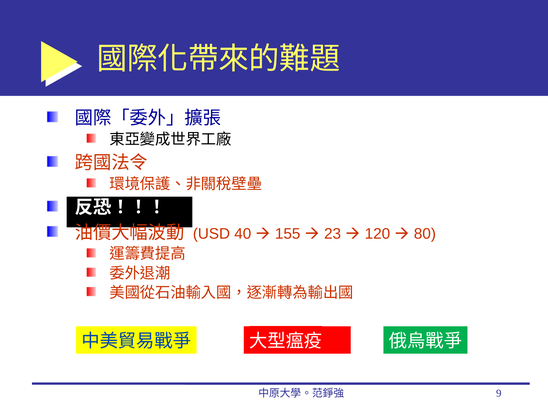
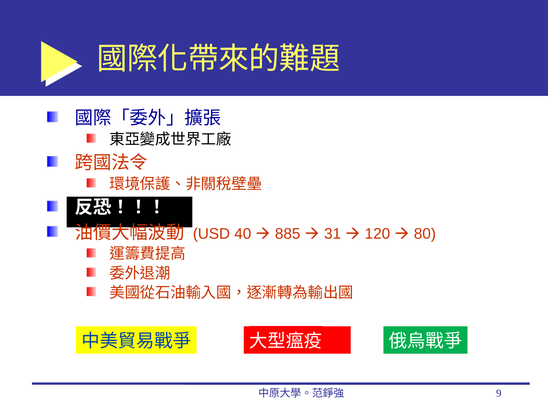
155: 155 -> 885 (288, 234)
23: 23 -> 31 (333, 234)
